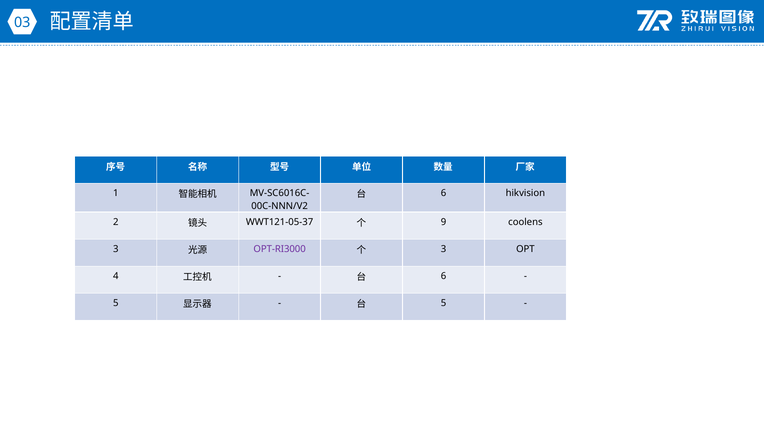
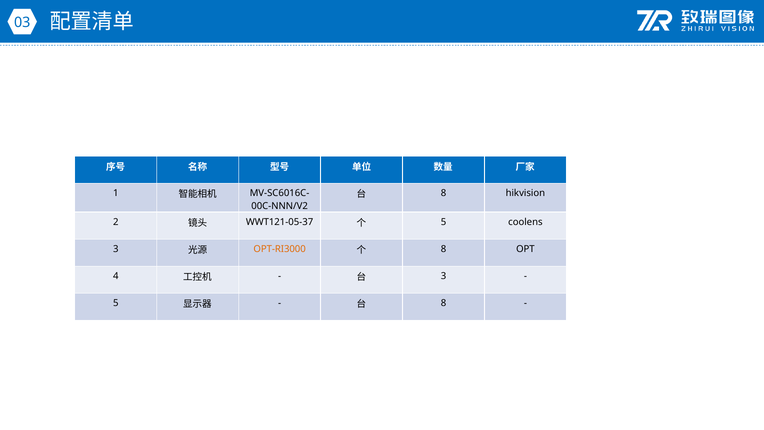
6: 6 -> 8 (444, 193)
9: 9 -> 5 (444, 222)
OPT-RI3000 colour: purple -> orange (280, 249)
3: 3 -> 8 (444, 249)
6: 6 -> 3 (444, 276)
5: 5 -> 8 (444, 303)
